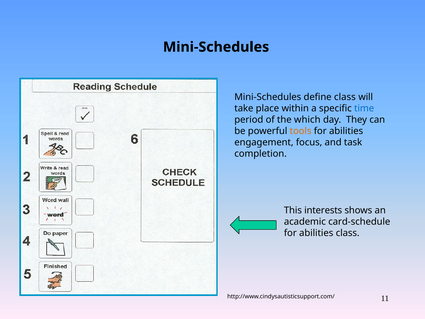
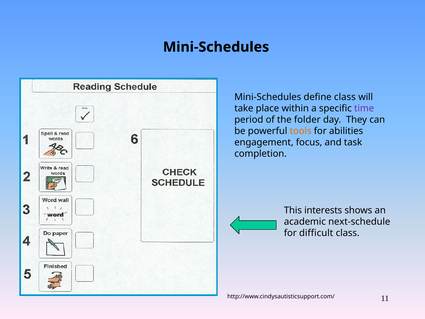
time colour: blue -> purple (364, 108)
which: which -> folder (307, 120)
card-schedule: card-schedule -> next-schedule (359, 222)
abilities: abilities -> difficult (316, 233)
